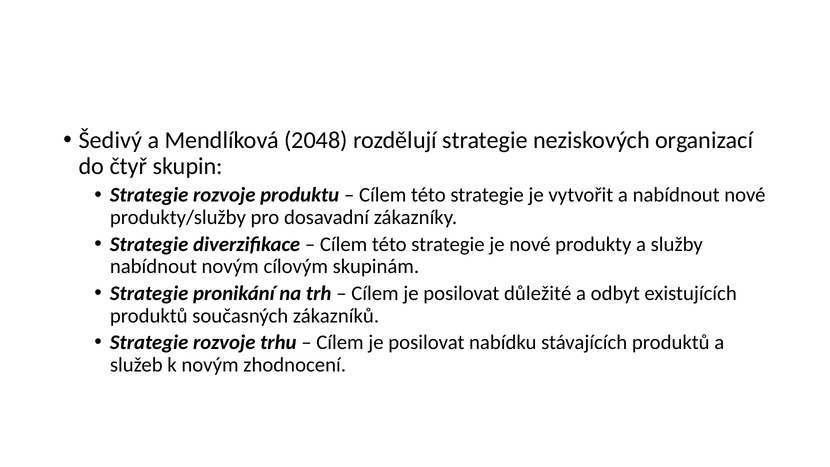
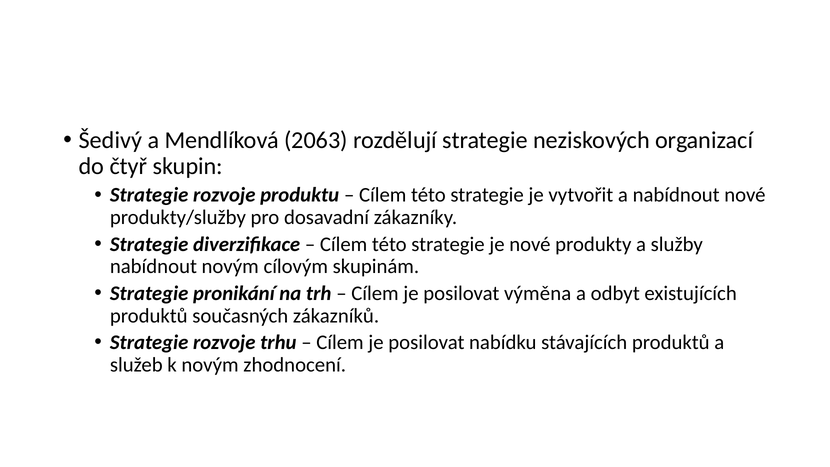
2048: 2048 -> 2063 (316, 140)
důležité: důležité -> výměna (538, 293)
